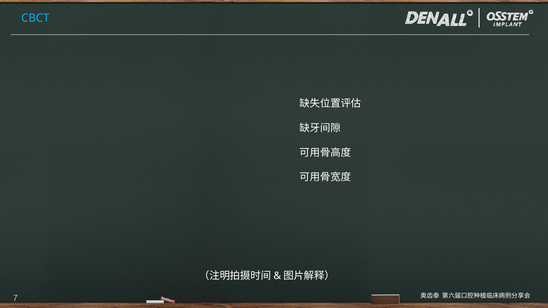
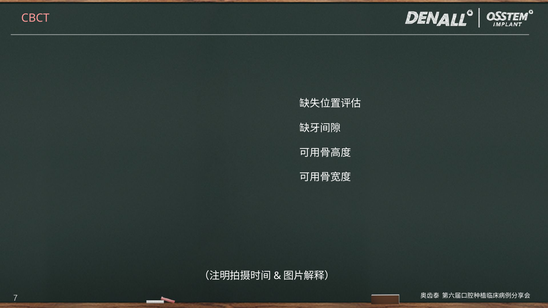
CBCT colour: light blue -> pink (35, 18)
